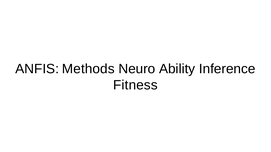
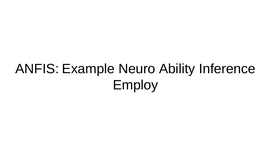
Methods: Methods -> Example (88, 69)
Fitness: Fitness -> Employ (135, 85)
